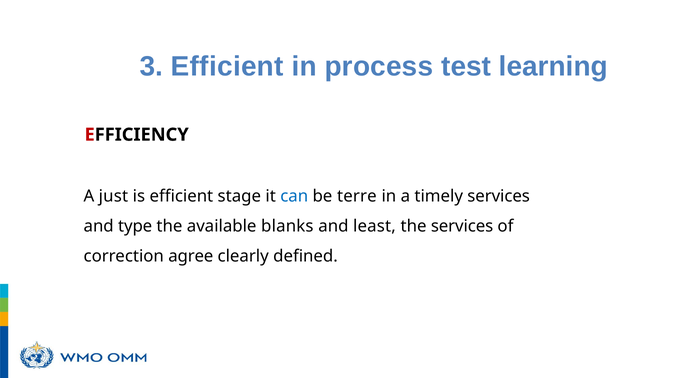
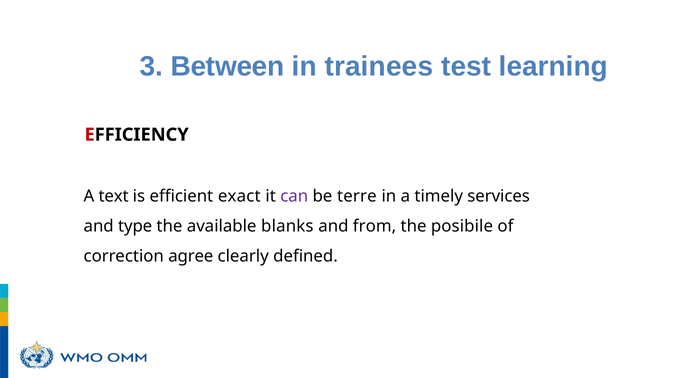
3 Efficient: Efficient -> Between (228, 67)
process: process -> trainees (379, 67)
just: just -> text (114, 196)
stage: stage -> exact (239, 196)
can colour: blue -> purple (294, 196)
least: least -> from (375, 227)
the services: services -> posibile (462, 227)
